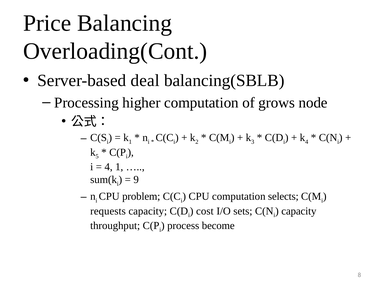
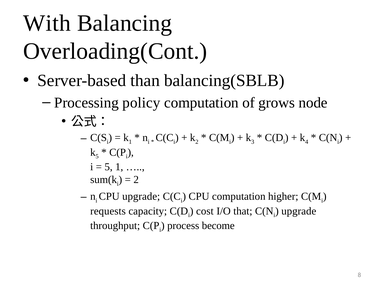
Price: Price -> With (47, 23)
deal: deal -> than (145, 81)
higher: higher -> policy (141, 103)
4: 4 -> 5 (109, 167)
9: 9 -> 2 (136, 180)
CPU problem: problem -> upgrade (141, 196)
selects: selects -> higher (283, 196)
sets: sets -> that (243, 211)
capacity: capacity -> upgrade (299, 211)
